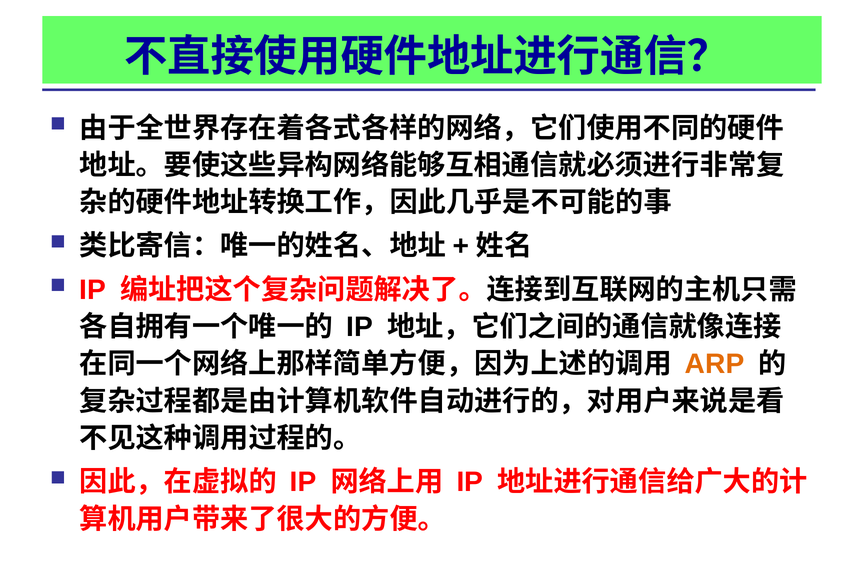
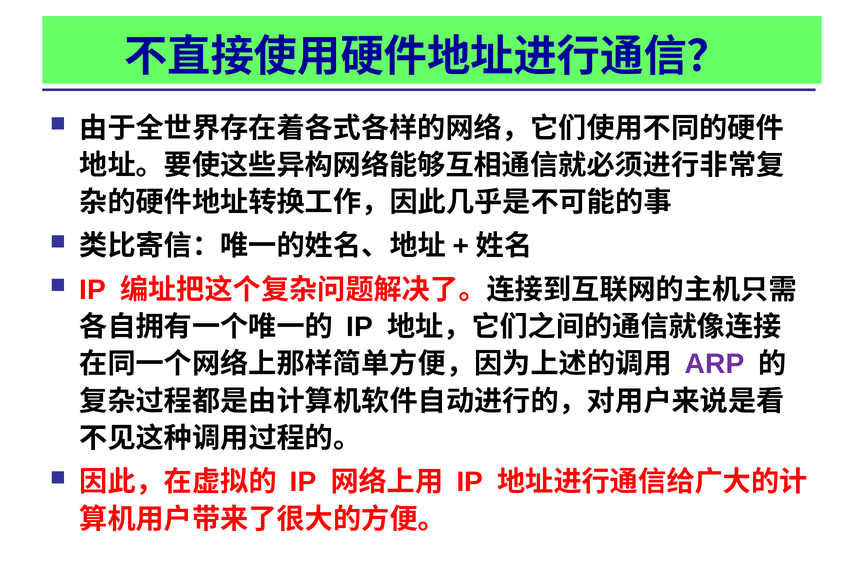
ARP colour: orange -> purple (715, 364)
